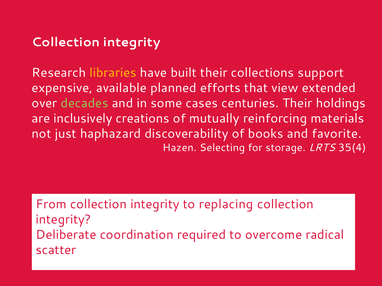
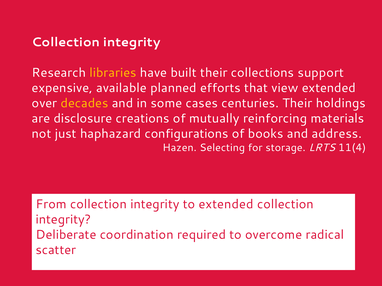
decades colour: light green -> yellow (85, 103)
inclusively: inclusively -> disclosure (83, 119)
discoverability: discoverability -> configurations (187, 134)
favorite: favorite -> address (337, 134)
35(4: 35(4 -> 11(4 (352, 148)
to replacing: replacing -> extended (226, 205)
